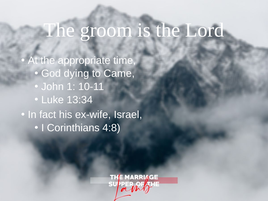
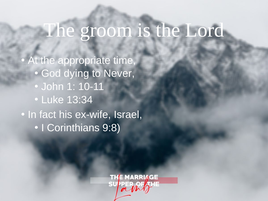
Came: Came -> Never (119, 74)
4:8: 4:8 -> 9:8 (111, 128)
